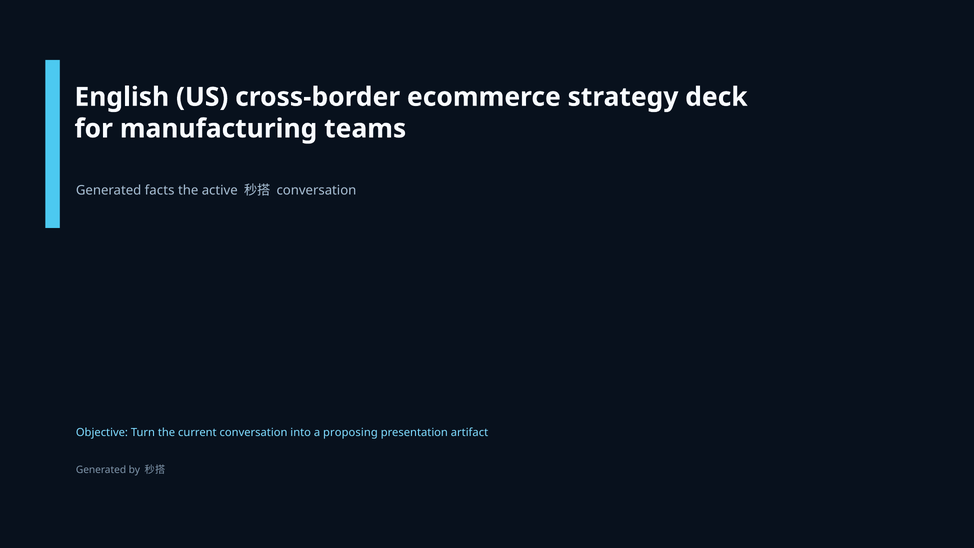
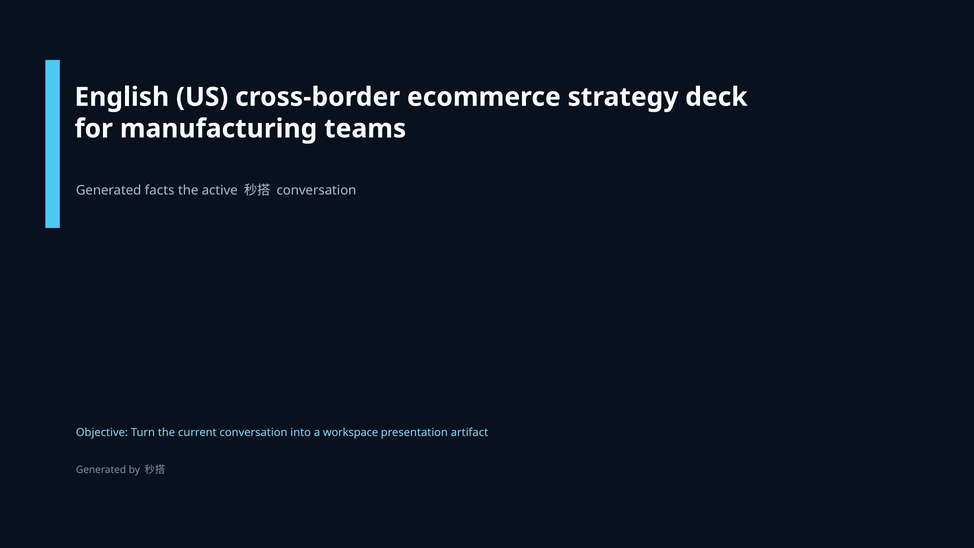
proposing: proposing -> workspace (351, 432)
